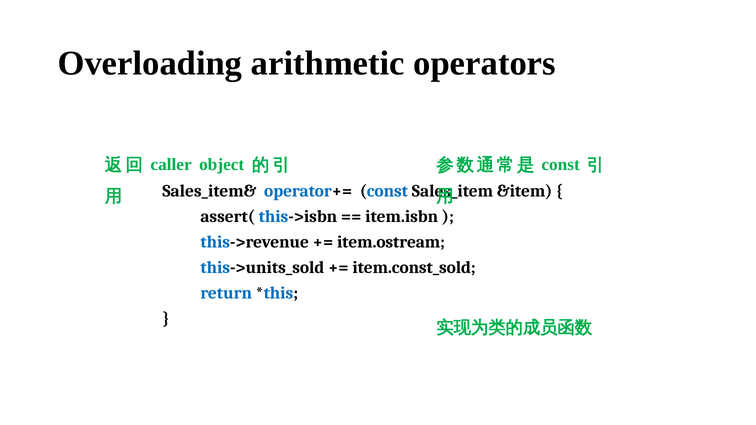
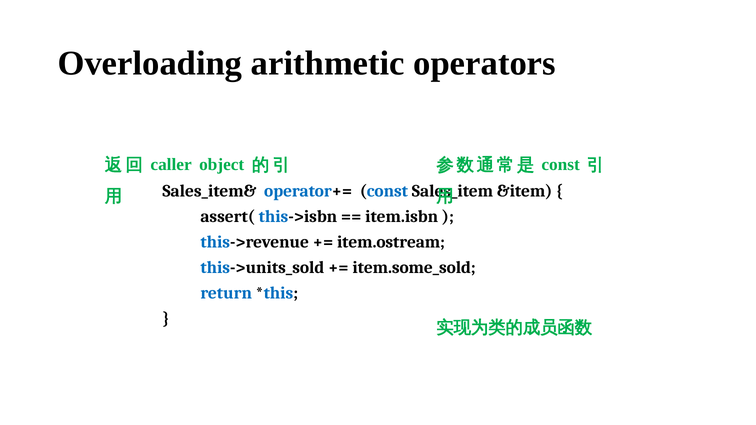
item.const_sold: item.const_sold -> item.some_sold (414, 268)
